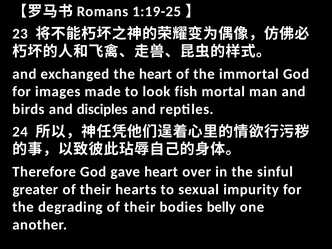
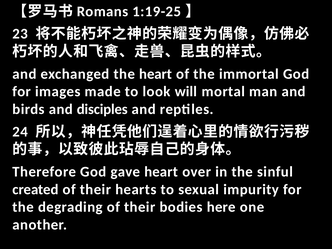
fish: fish -> will (186, 92)
greater: greater -> created (35, 189)
belly: belly -> here (221, 207)
